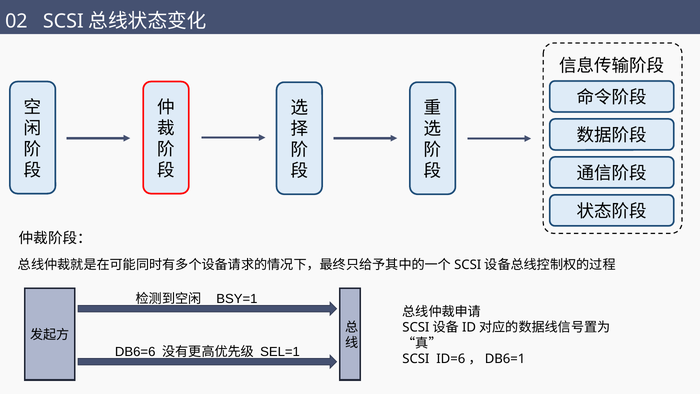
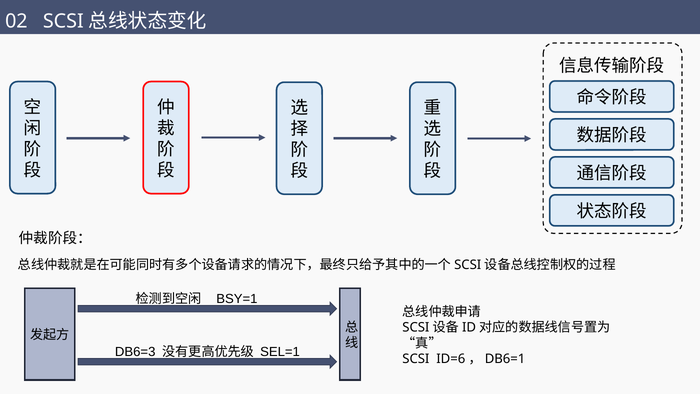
DB6=6: DB6=6 -> DB6=3 (135, 352)
